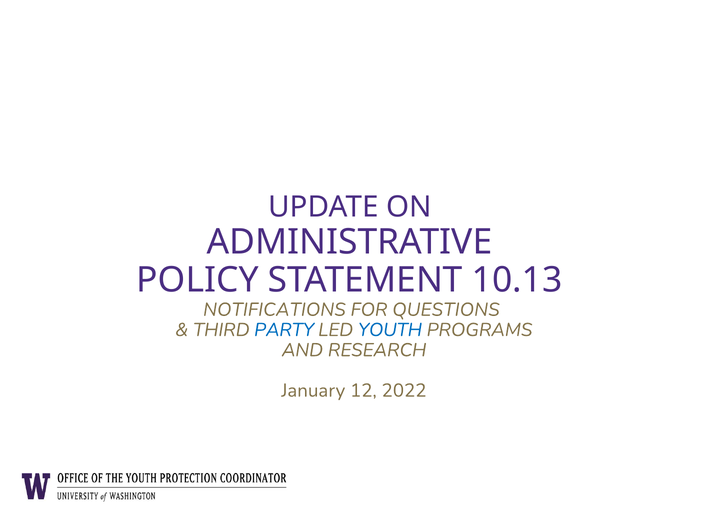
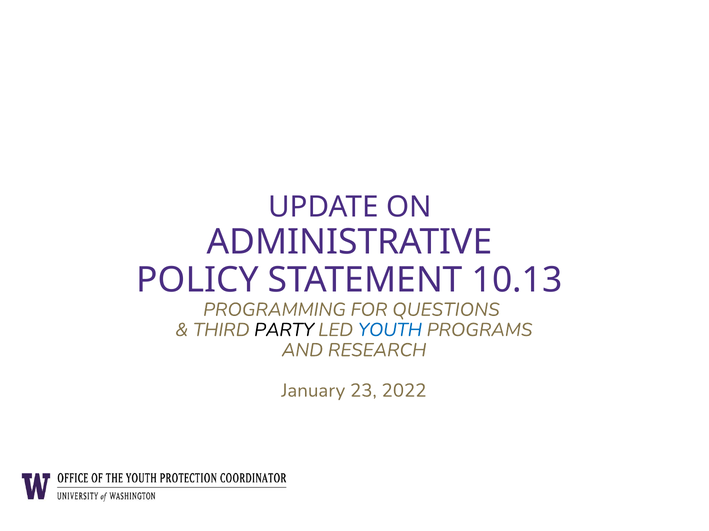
NOTIFICATIONS: NOTIFICATIONS -> PROGRAMMING (274, 310)
PARTY colour: blue -> black (284, 330)
12: 12 -> 23 (363, 391)
